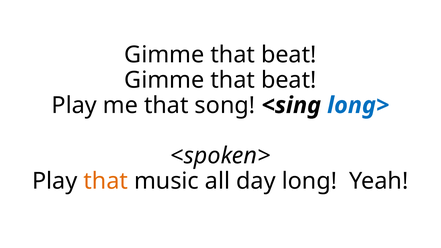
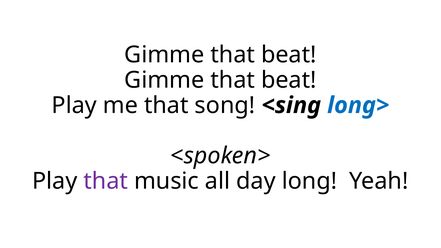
that colour: orange -> purple (106, 181)
